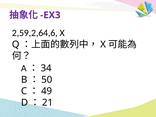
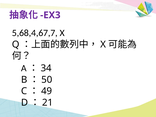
2,59,2,64,6: 2,59,2,64,6 -> 5,68,4,67,7 (35, 33)
